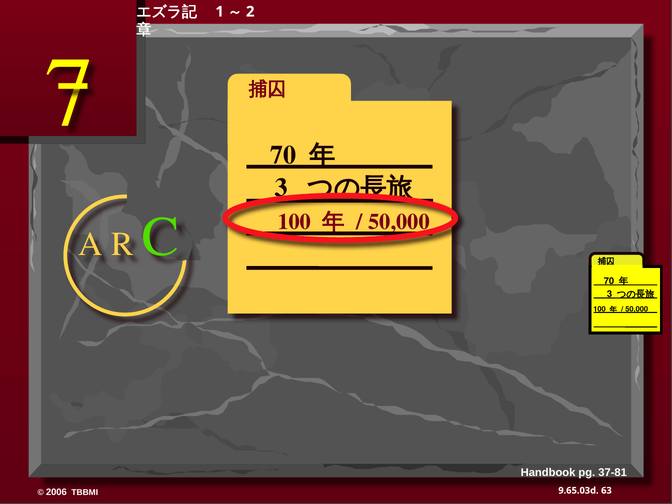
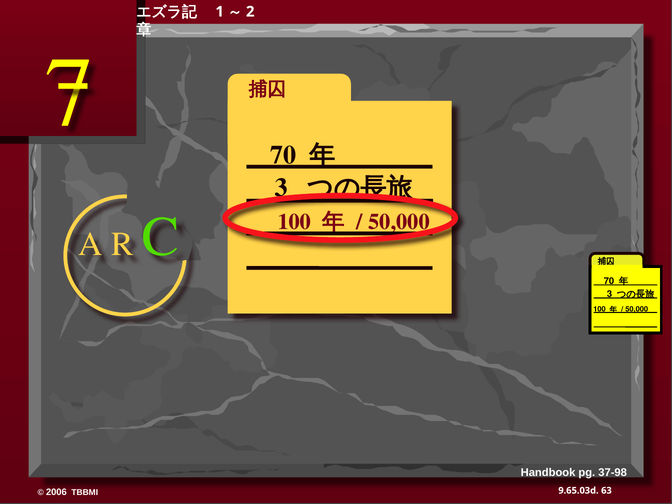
37-81: 37-81 -> 37-98 (613, 473)
